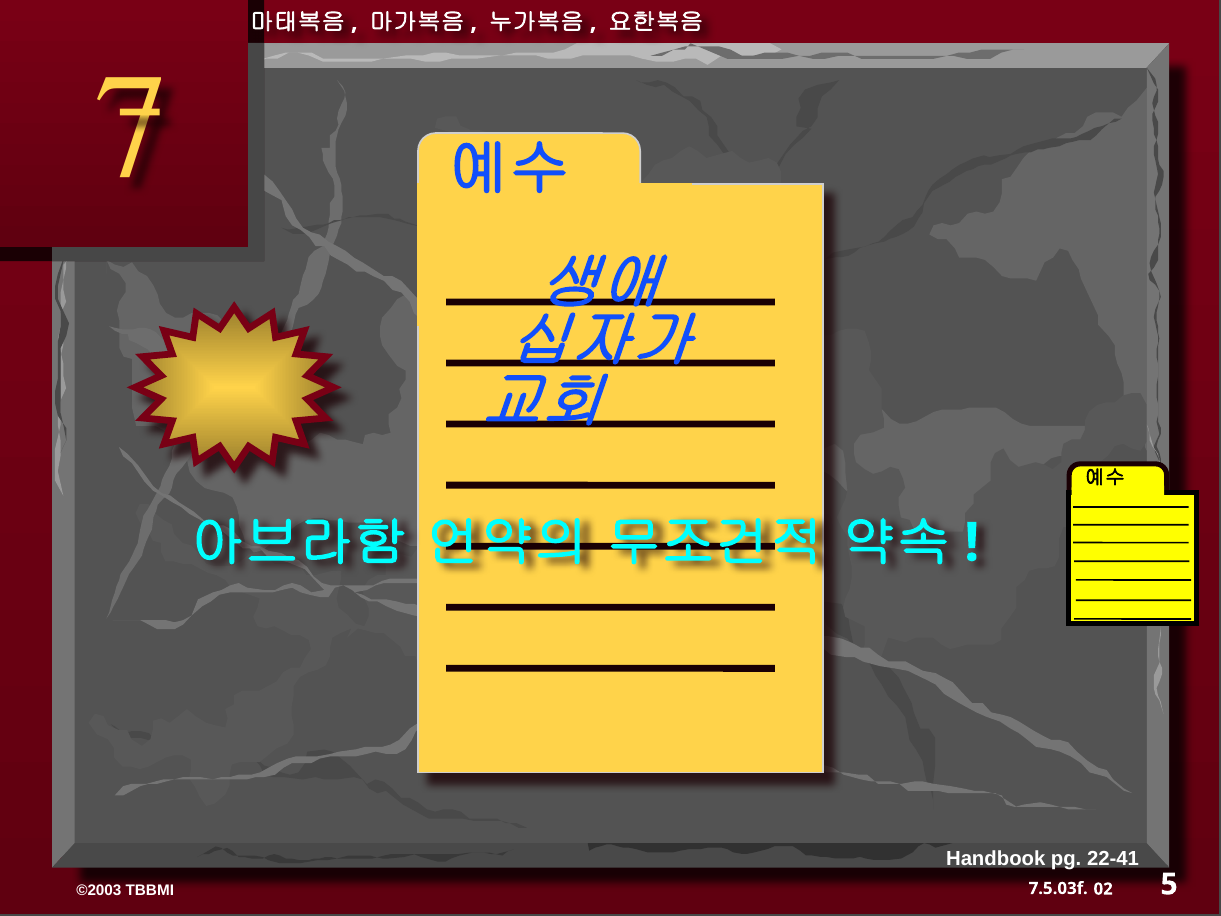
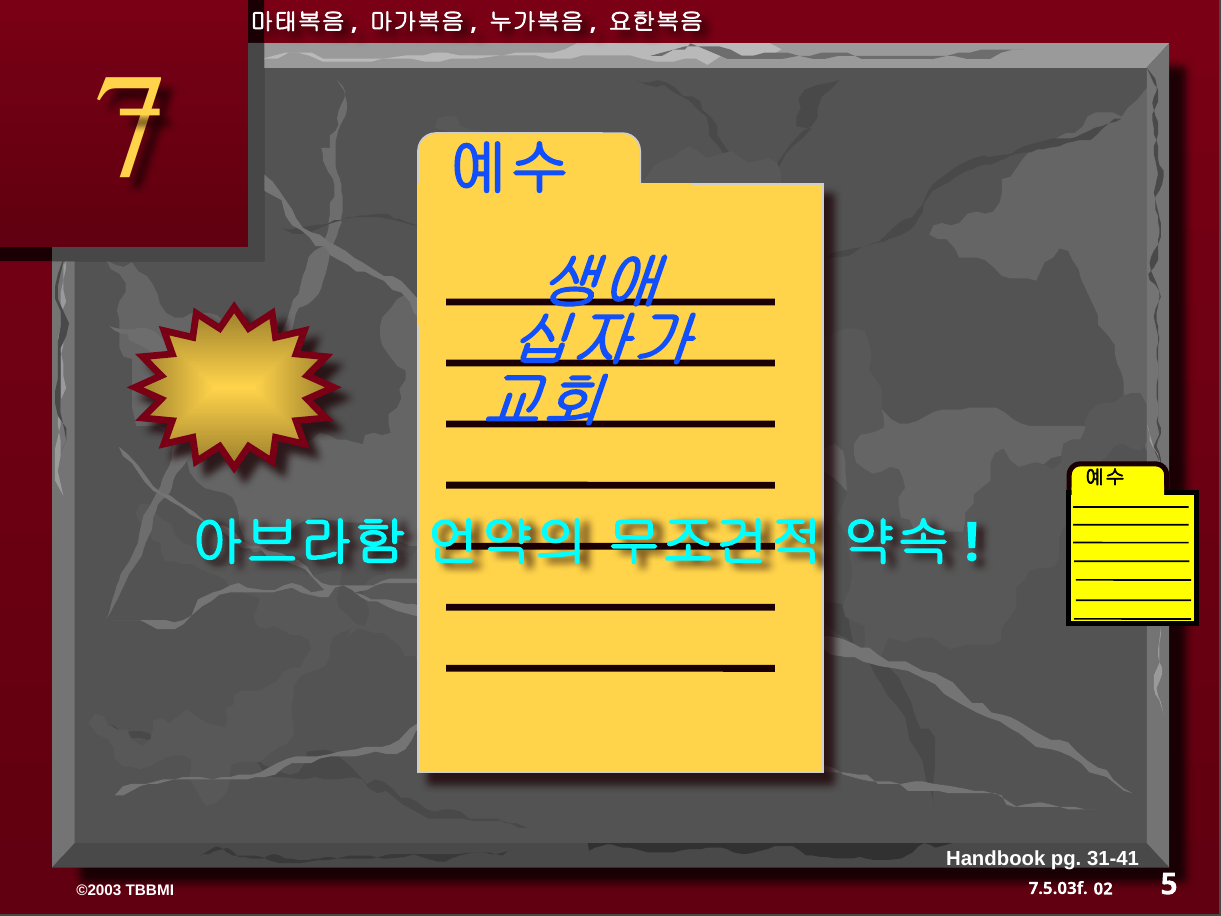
22-41: 22-41 -> 31-41 (1113, 859)
